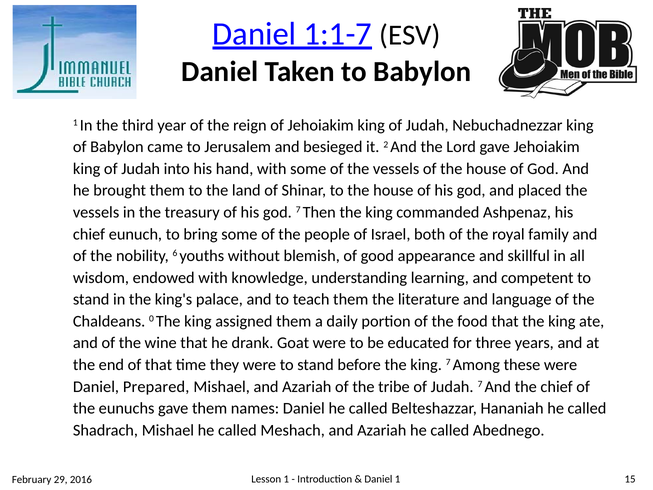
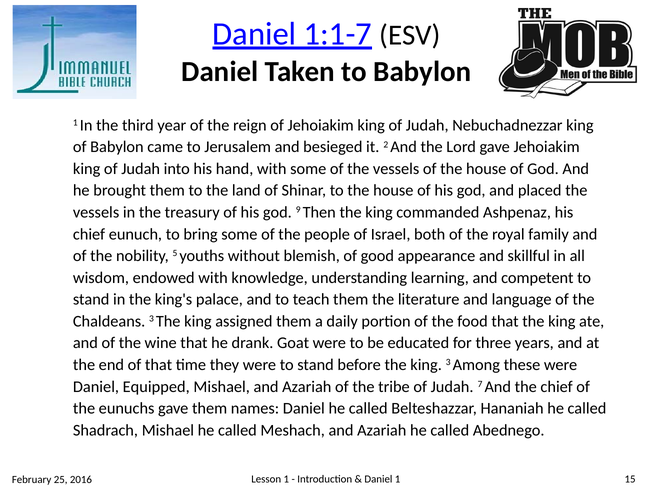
god 7: 7 -> 9 (298, 210)
6: 6 -> 5 (175, 253)
Chaldeans 0: 0 -> 3 (151, 319)
king 7: 7 -> 3 (448, 362)
Prepared: Prepared -> Equipped (156, 386)
29: 29 -> 25 (61, 479)
